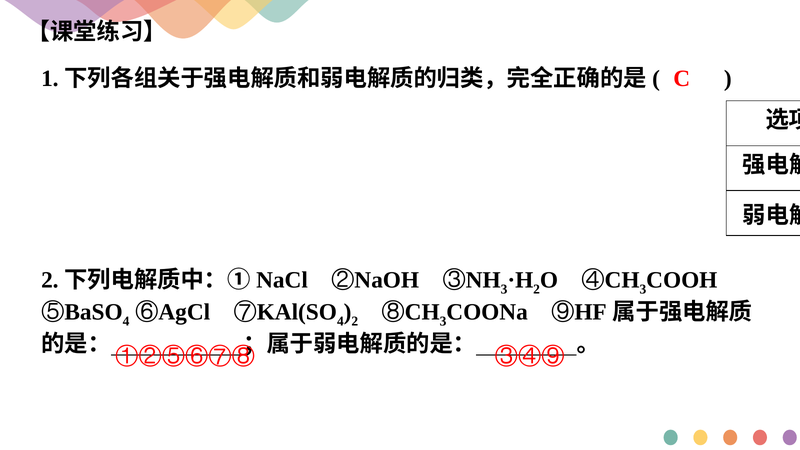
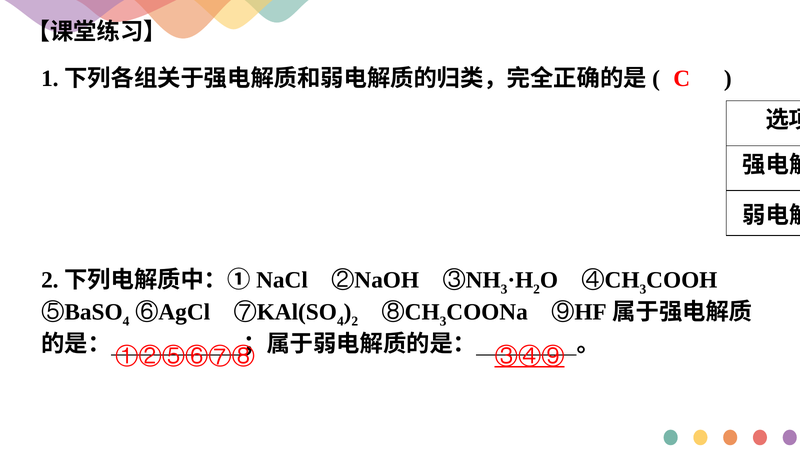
③④⑨ underline: none -> present (530, 357)
